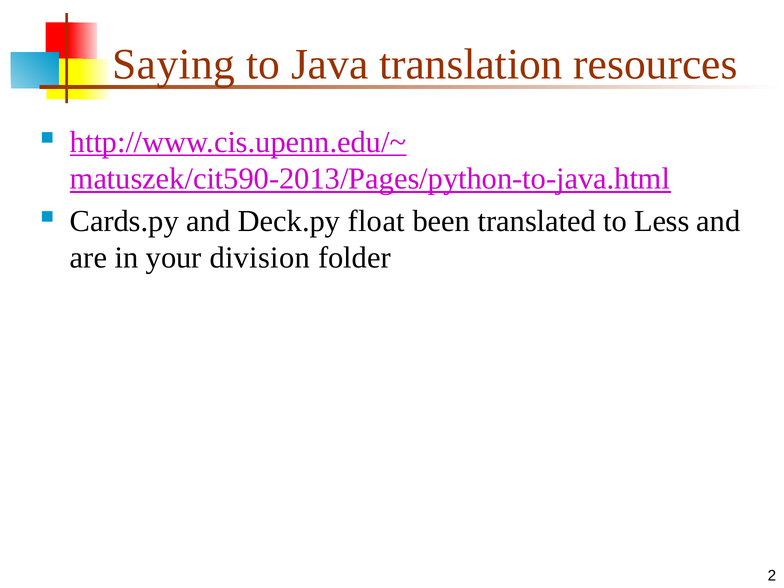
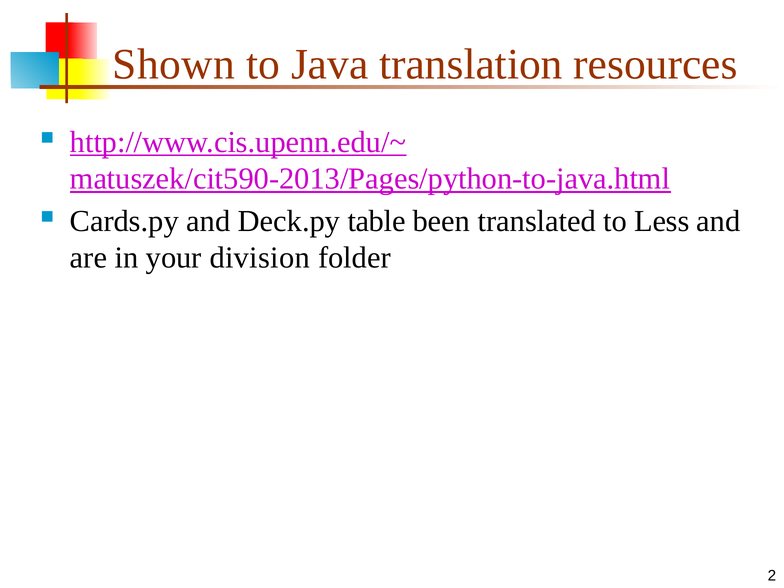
Saying: Saying -> Shown (174, 64)
float: float -> table (377, 221)
